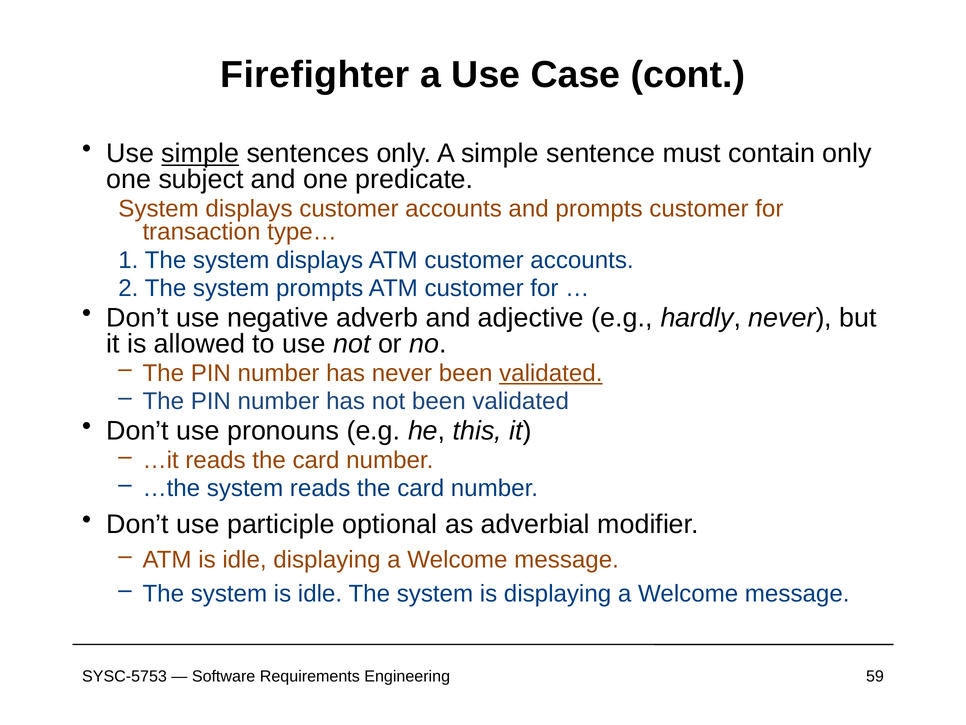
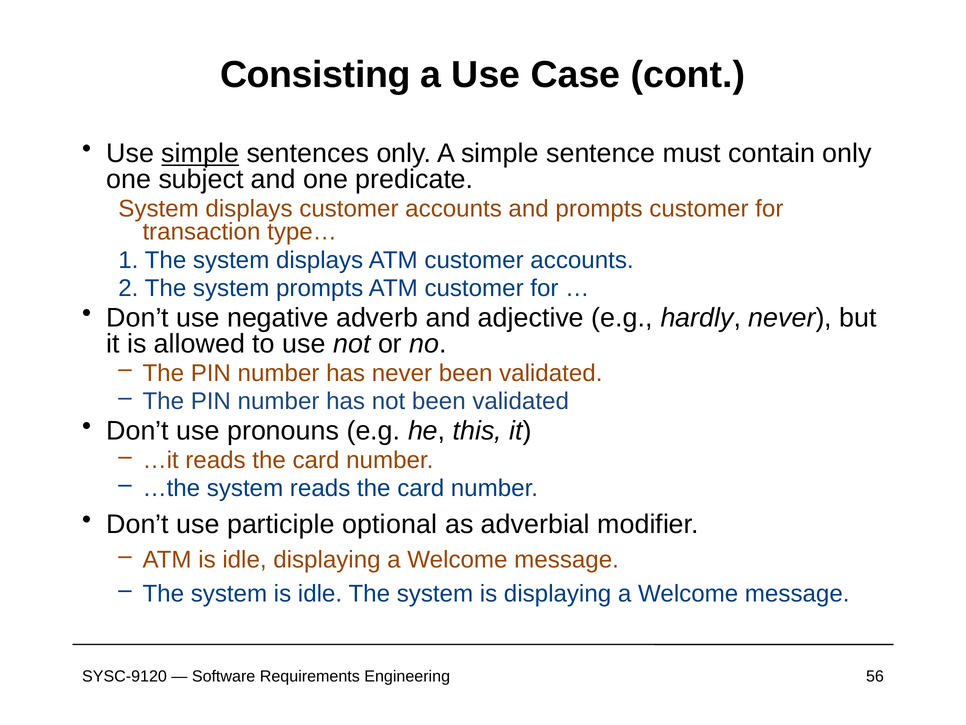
Firefighter: Firefighter -> Consisting (315, 75)
validated underline: present -> none (551, 373)
SYSC-5753: SYSC-5753 -> SYSC-9120 (125, 676)
59: 59 -> 56 (875, 676)
